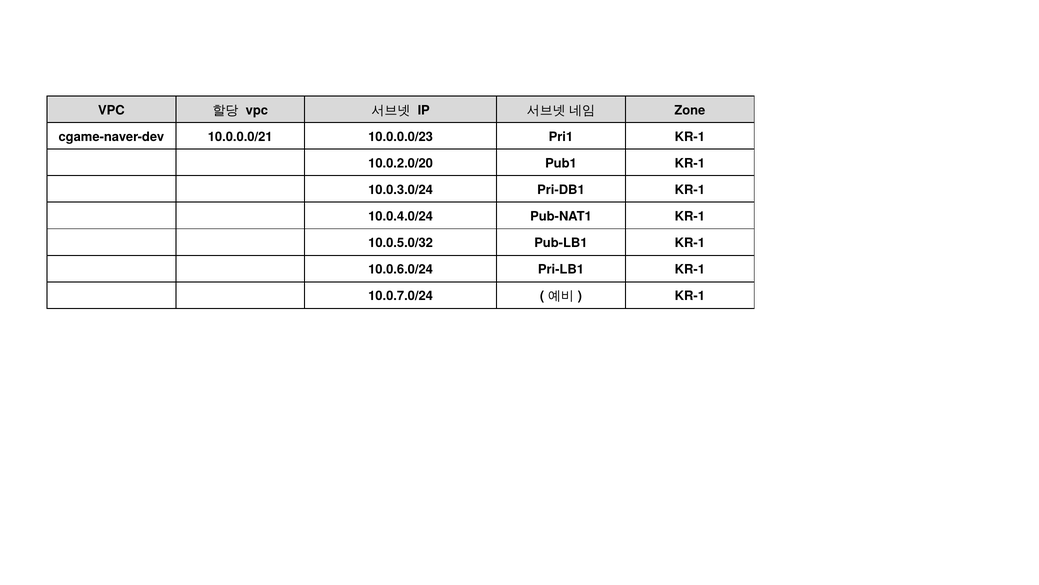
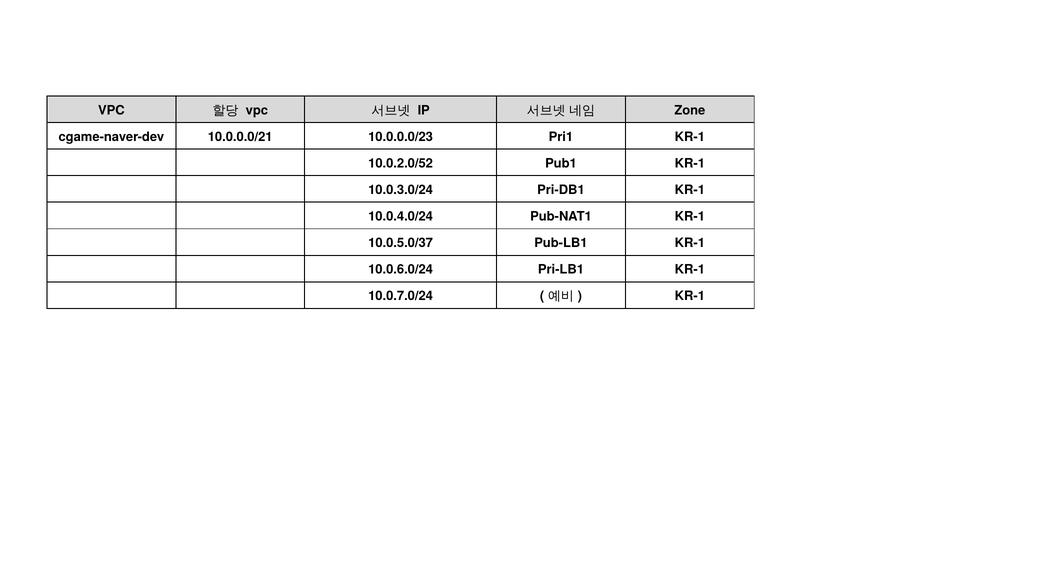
10.0.2.0/20: 10.0.2.0/20 -> 10.0.2.0/52 (401, 163)
10.0.5.0/32: 10.0.5.0/32 -> 10.0.5.0/37 (401, 243)
